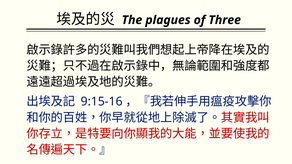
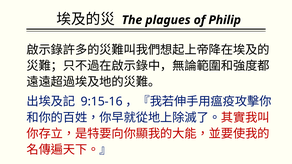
Three: Three -> Philip (225, 20)
